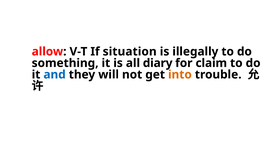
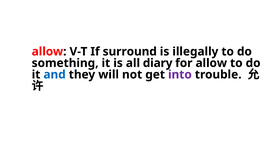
situation: situation -> surround (130, 51)
for claim: claim -> allow (211, 63)
into colour: orange -> purple (180, 74)
